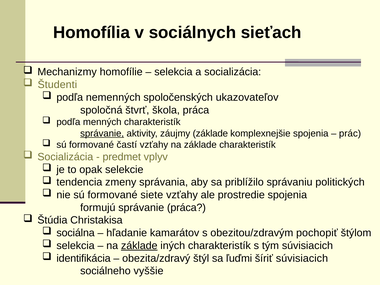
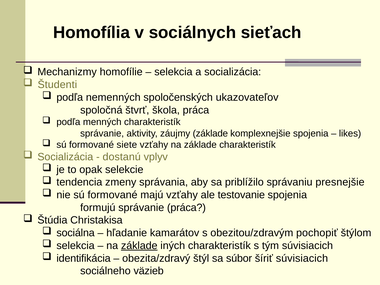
správanie underline: present -> none (102, 133)
prác: prác -> likes (350, 133)
častí: častí -> siete (127, 145)
predmet: predmet -> dostanú (122, 157)
politických: politických -> presnejšie (340, 182)
siete: siete -> majú (152, 195)
prostredie: prostredie -> testovanie (241, 195)
ľuďmi: ľuďmi -> súbor (239, 258)
vyššie: vyššie -> väzieb (149, 271)
